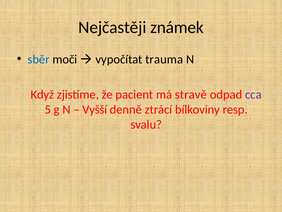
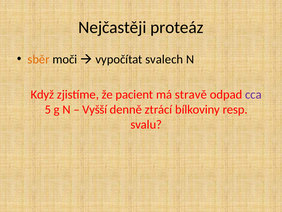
známek: známek -> proteáz (177, 27)
sběr colour: blue -> orange (39, 59)
trauma: trauma -> svalech (164, 59)
